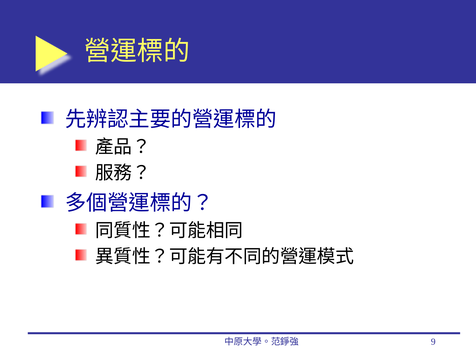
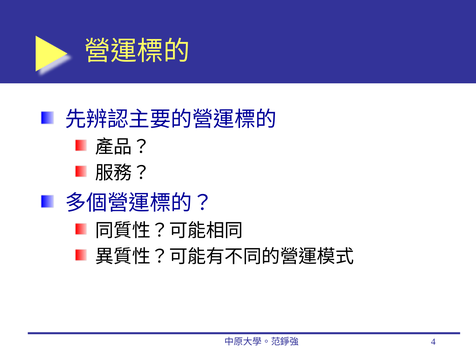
9: 9 -> 4 (433, 342)
